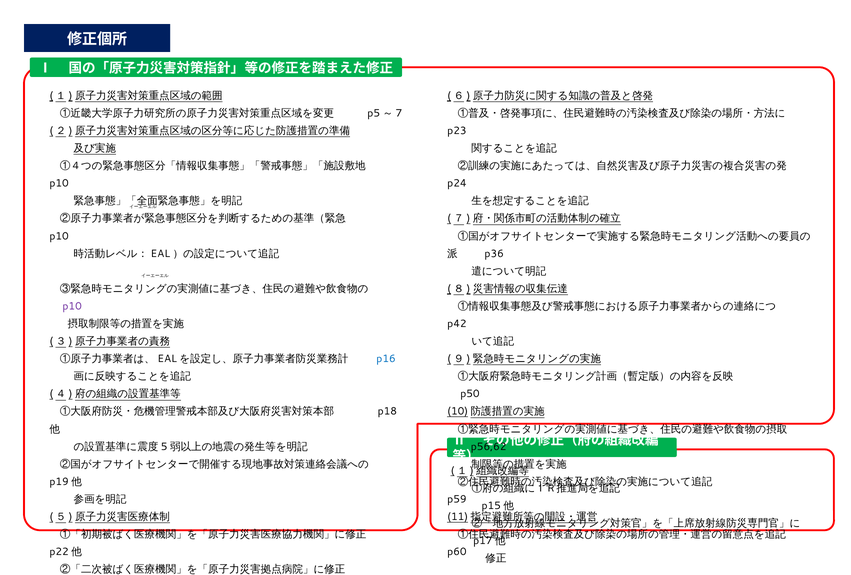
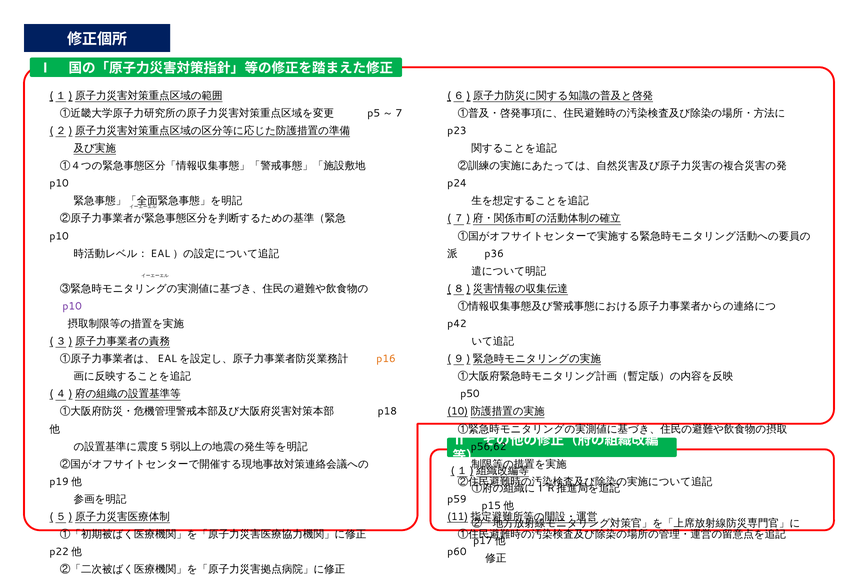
p16 colour: blue -> orange (386, 359)
